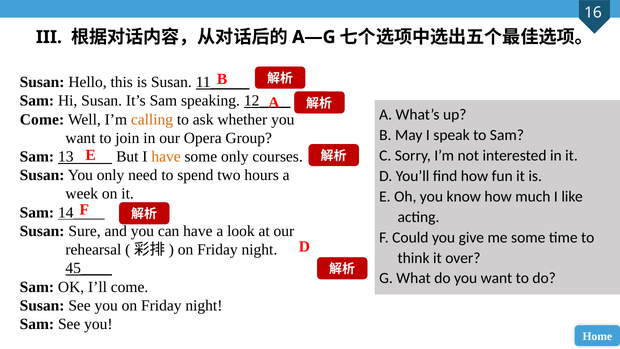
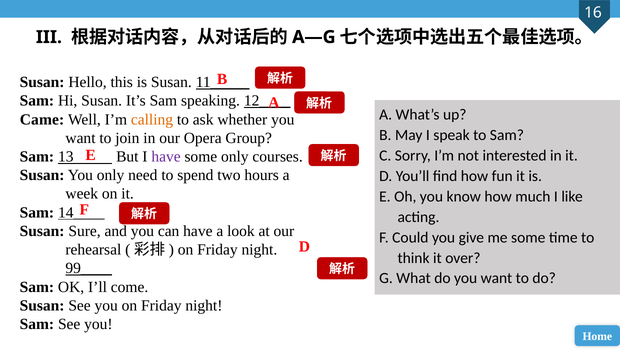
Come: Come -> Came (42, 119)
have colour: orange -> purple (166, 156)
45____: 45____ -> 99____ (89, 268)
